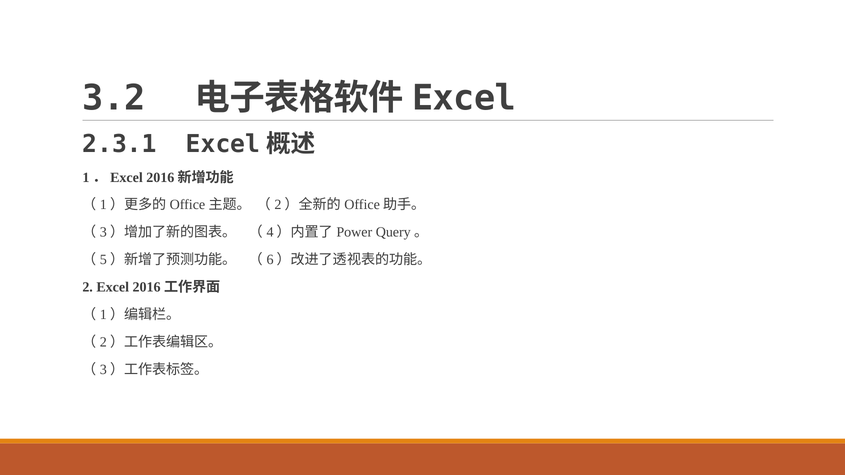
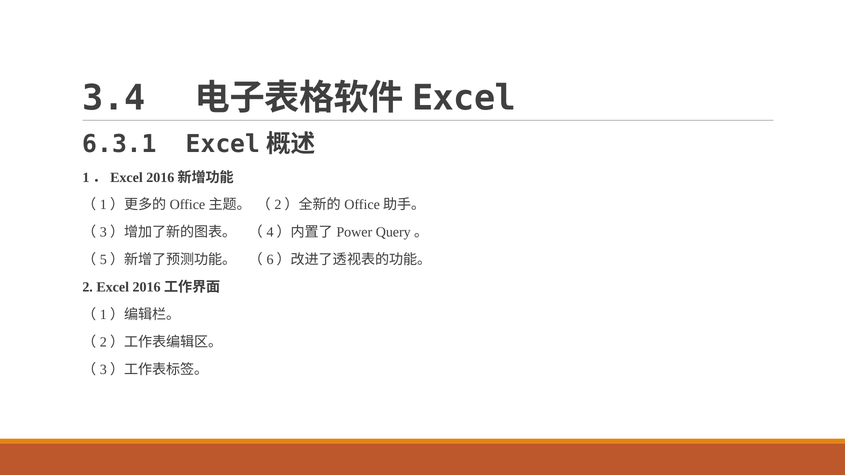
3.2: 3.2 -> 3.4 (114, 98)
2.3.1: 2.3.1 -> 6.3.1 (119, 144)
